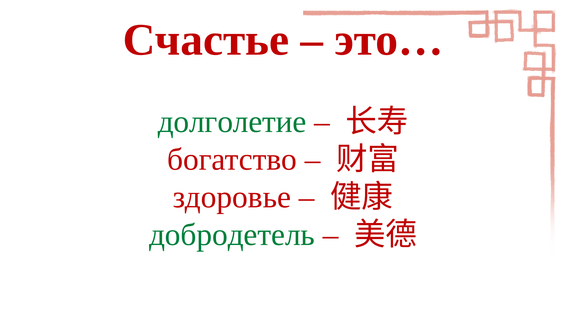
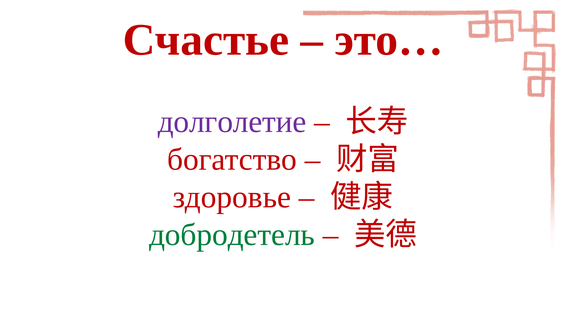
долголетие colour: green -> purple (232, 122)
